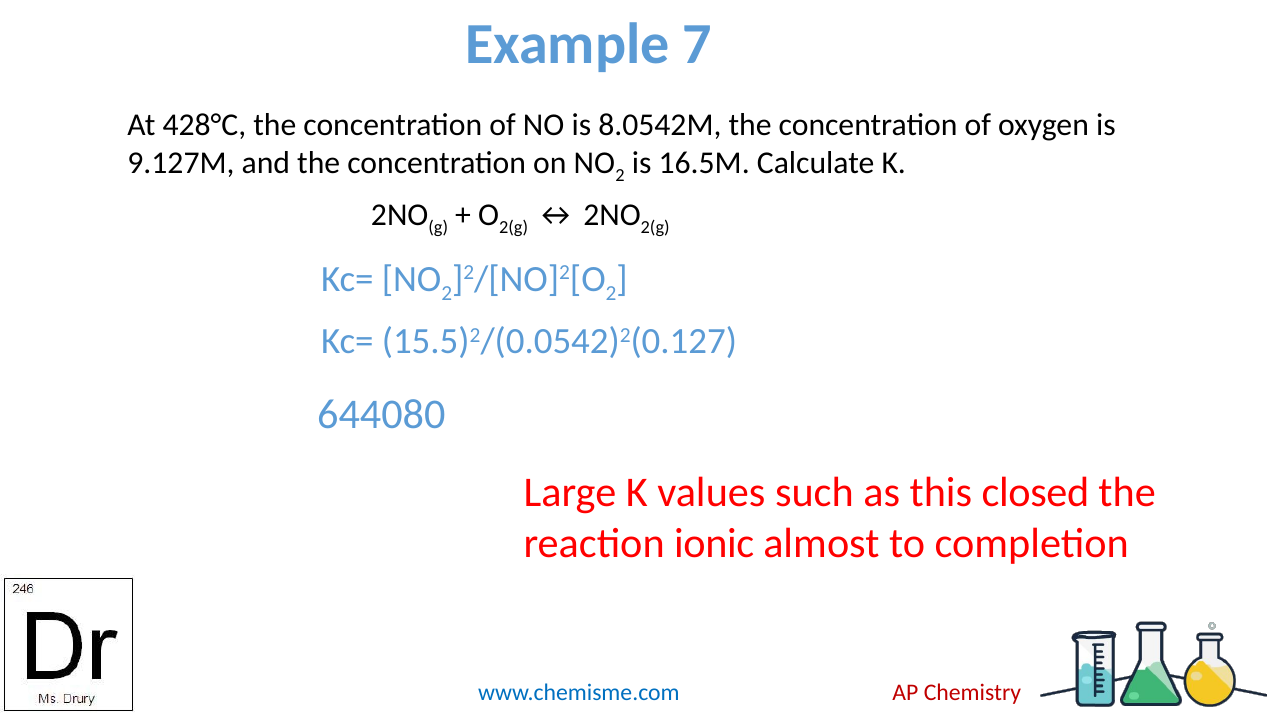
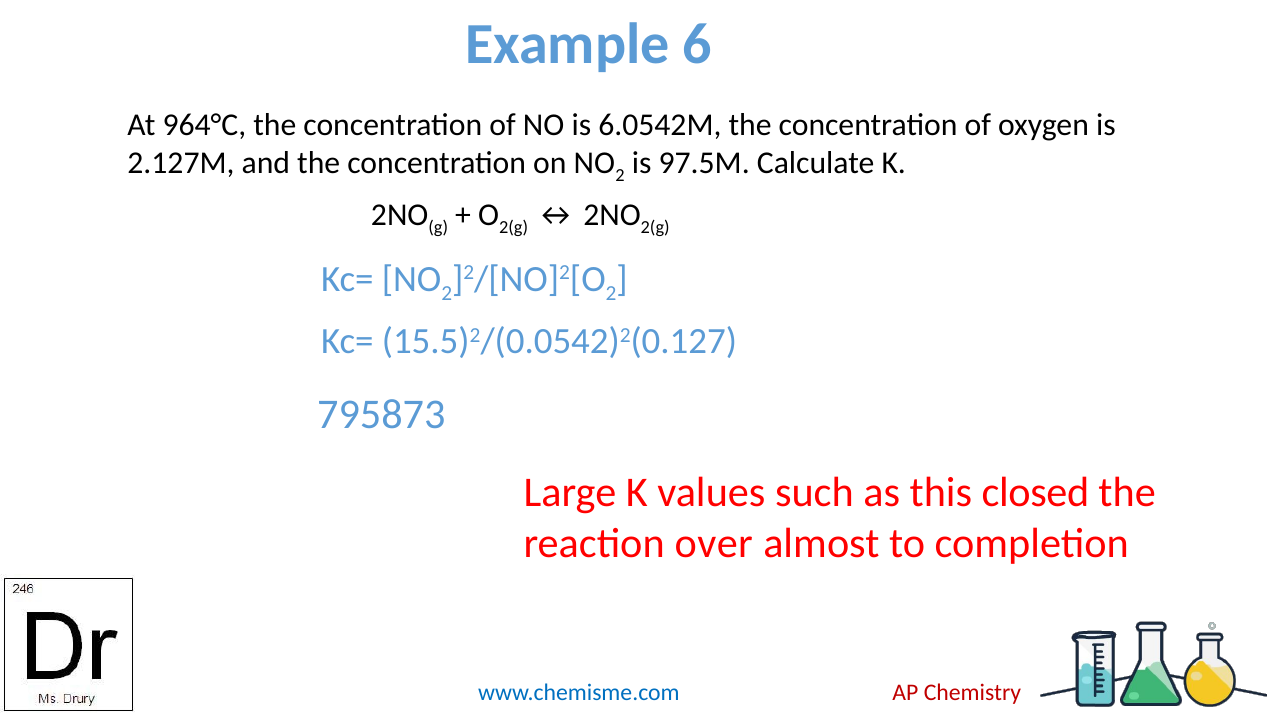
7: 7 -> 6 (697, 45)
428°C: 428°C -> 964°C (204, 125)
8.0542M: 8.0542M -> 6.0542M (660, 125)
9.127M: 9.127M -> 2.127M (181, 163)
16.5M: 16.5M -> 97.5M (704, 163)
644080: 644080 -> 795873 (381, 414)
ionic: ionic -> over (714, 543)
